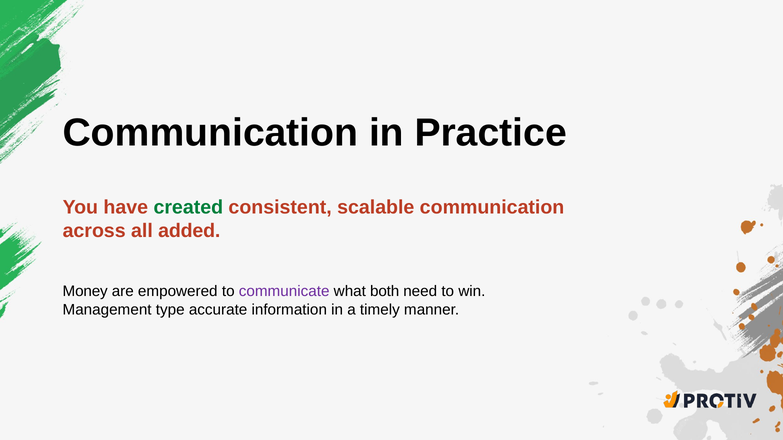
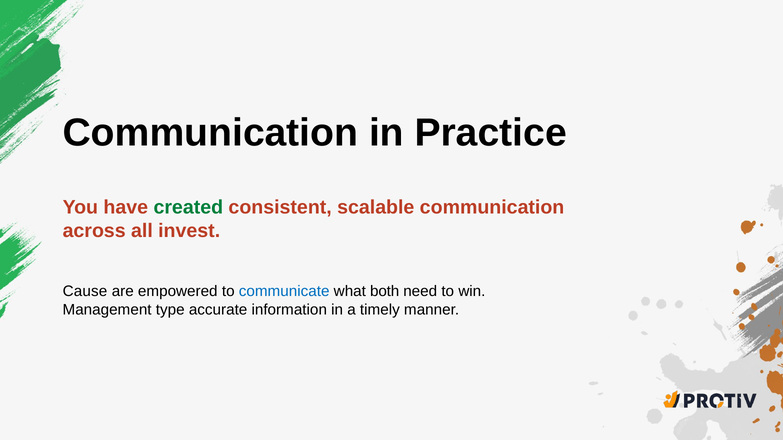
added: added -> invest (189, 231)
Money: Money -> Cause (85, 292)
communicate colour: purple -> blue (284, 292)
